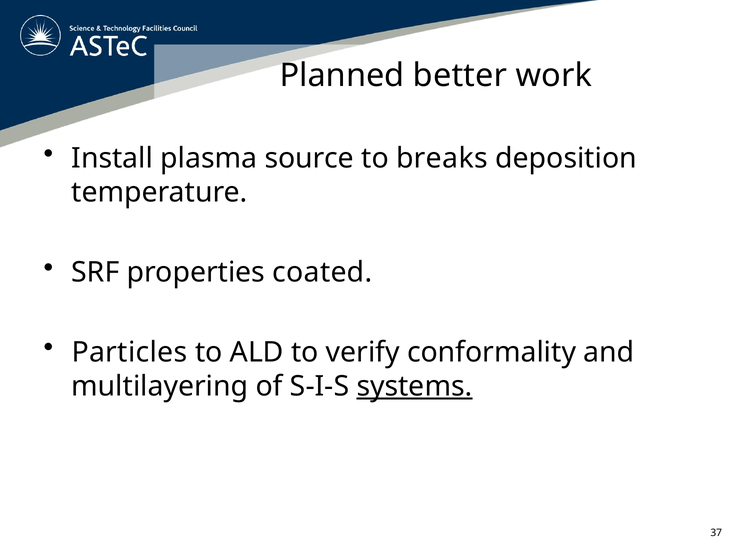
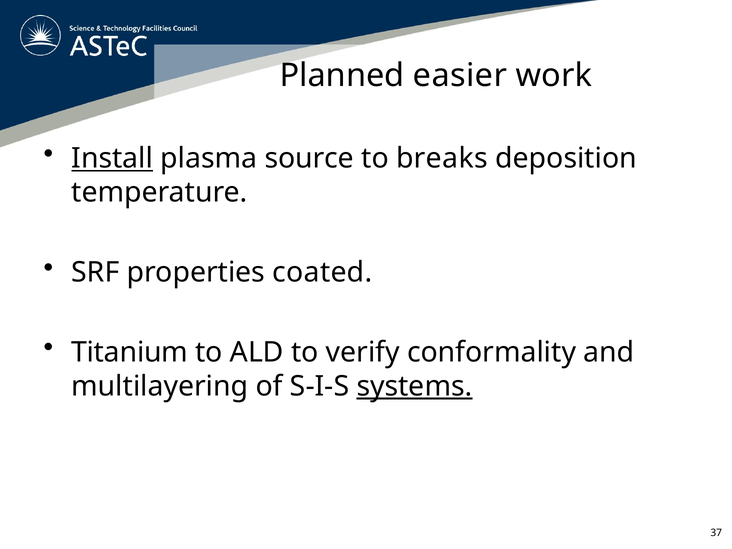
better: better -> easier (460, 75)
Install underline: none -> present (112, 158)
Particles: Particles -> Titanium (130, 352)
